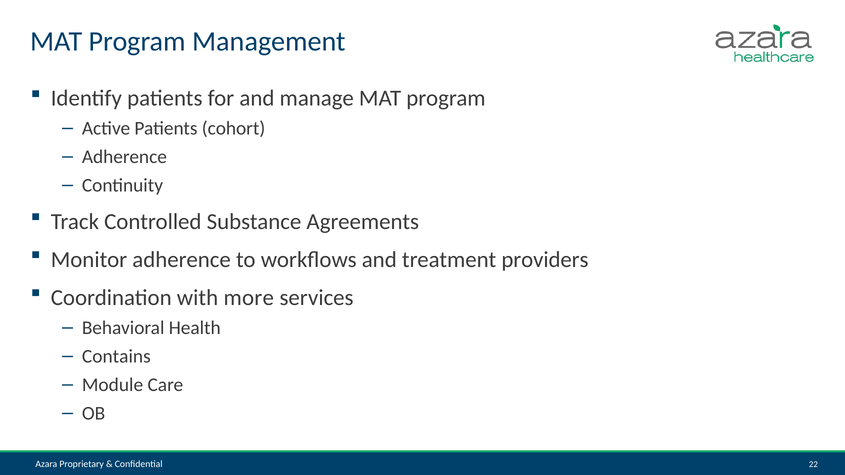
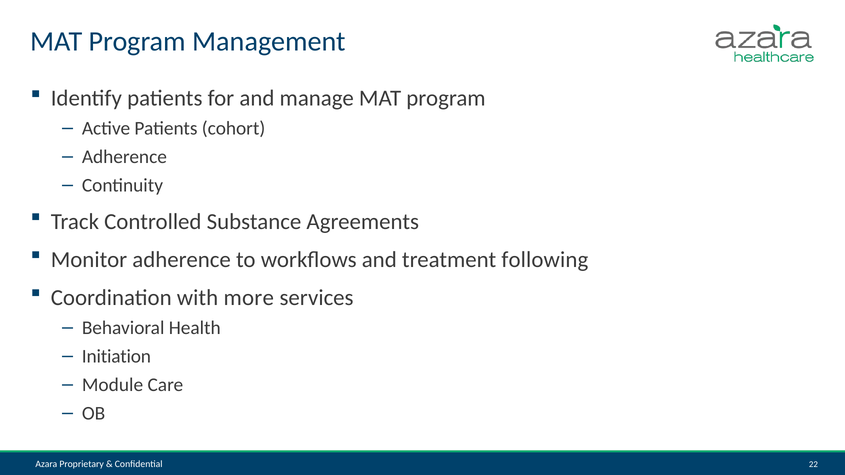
providers: providers -> following (545, 260)
Contains: Contains -> Initiation (116, 357)
